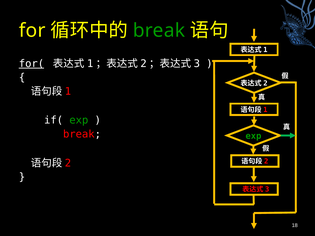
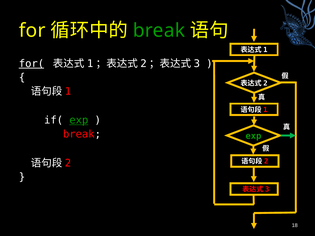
exp underline: none -> present (79, 120)
